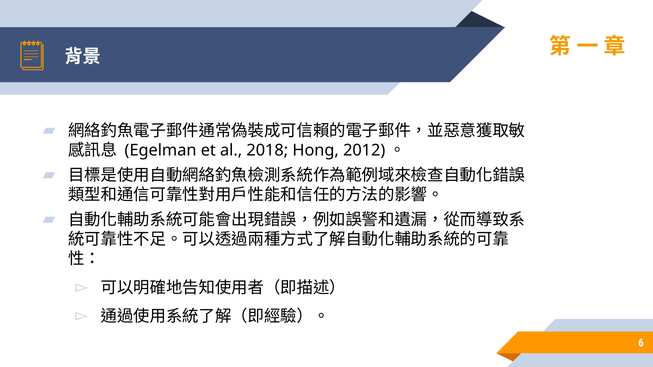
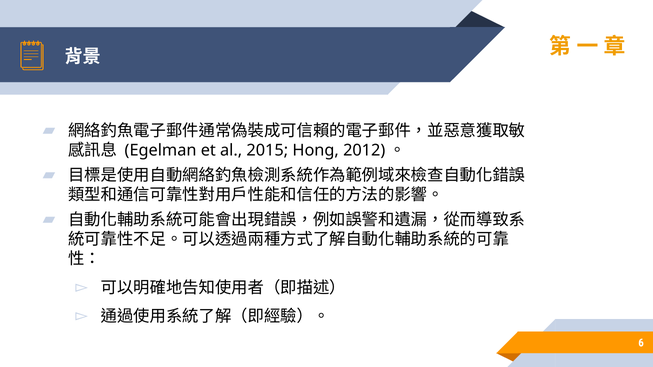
2018: 2018 -> 2015 (267, 150)
